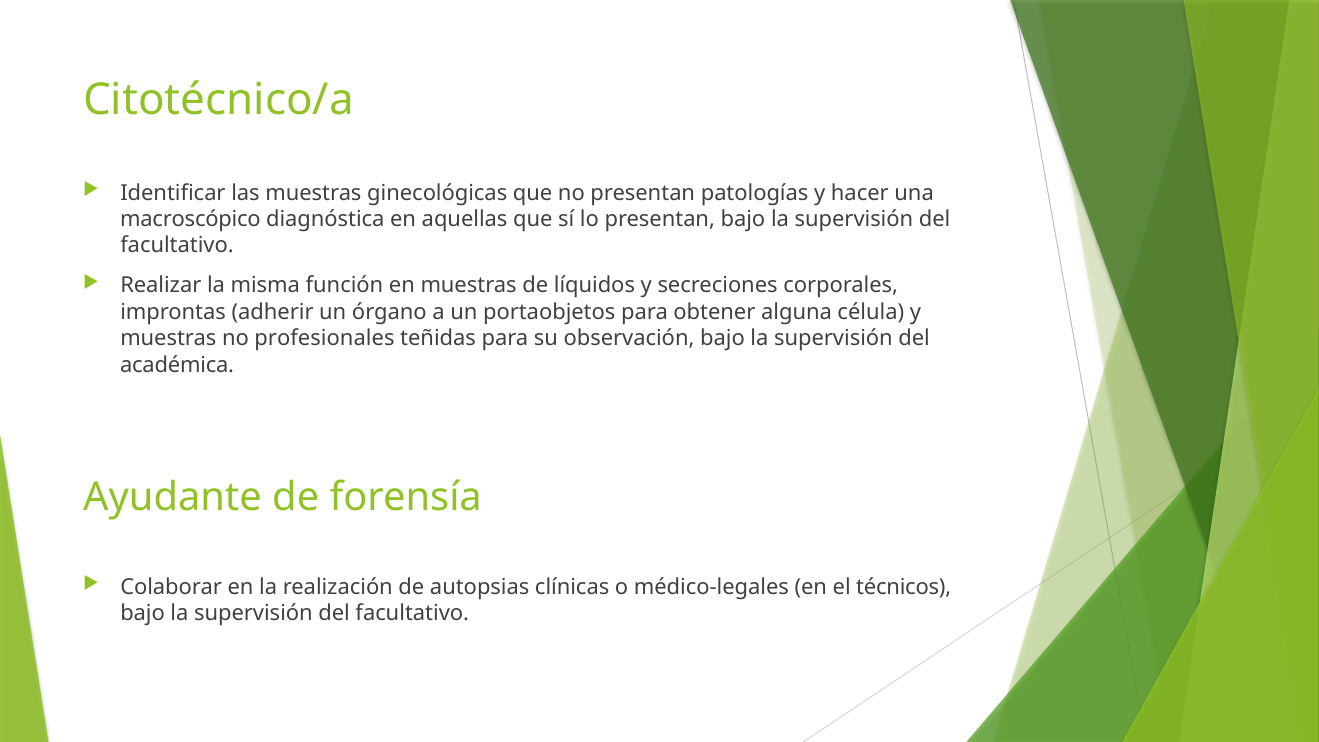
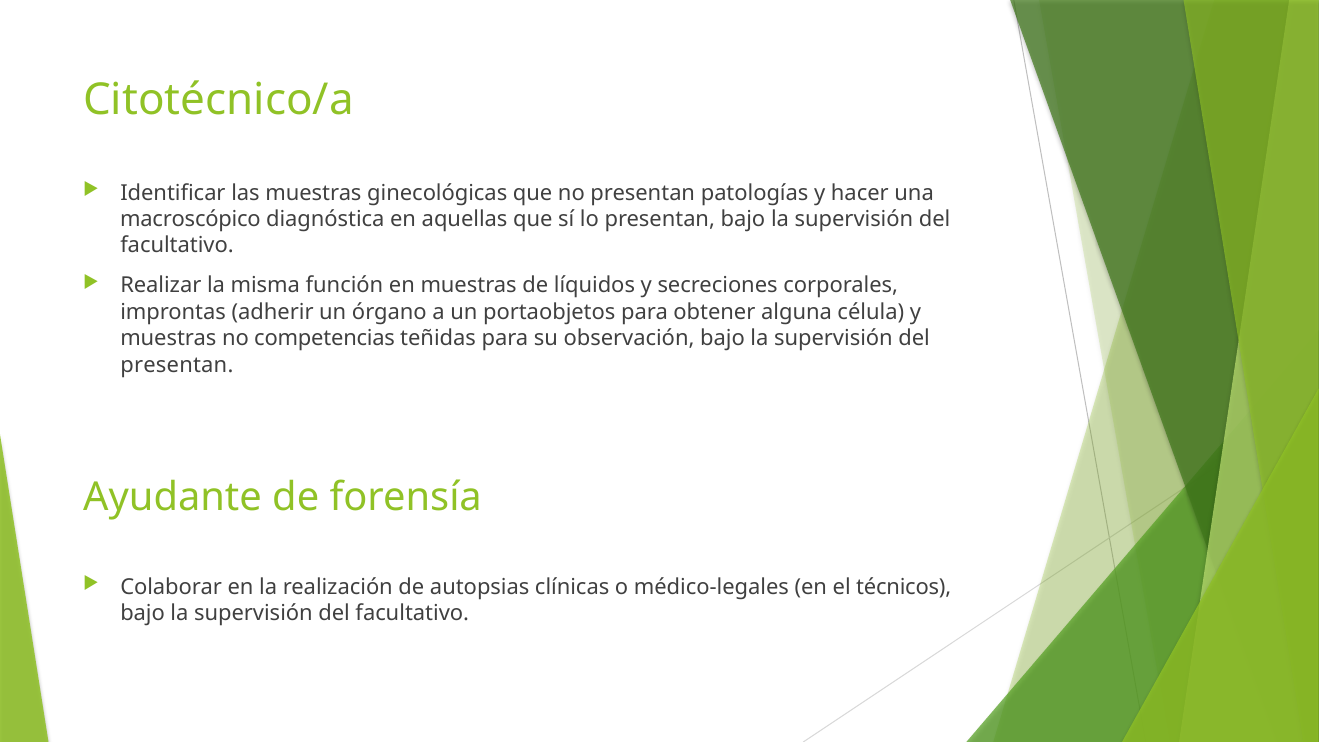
profesionales: profesionales -> competencias (325, 338)
académica: académica -> presentan (177, 365)
